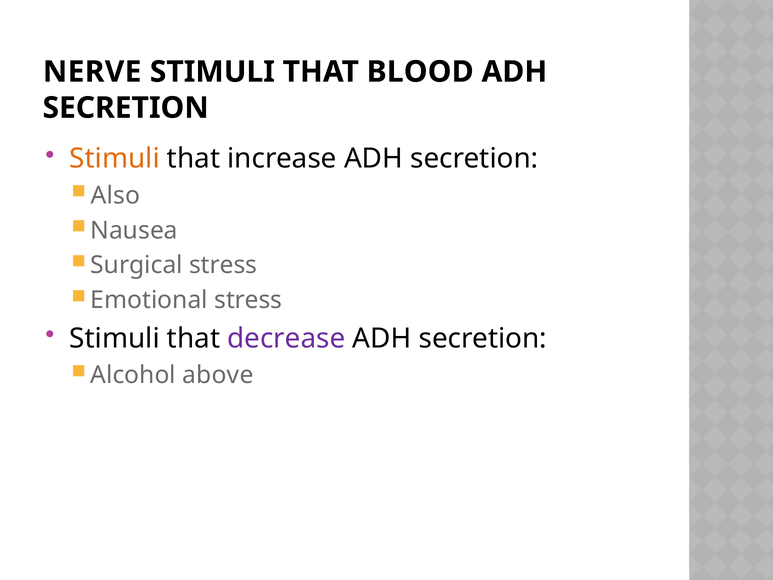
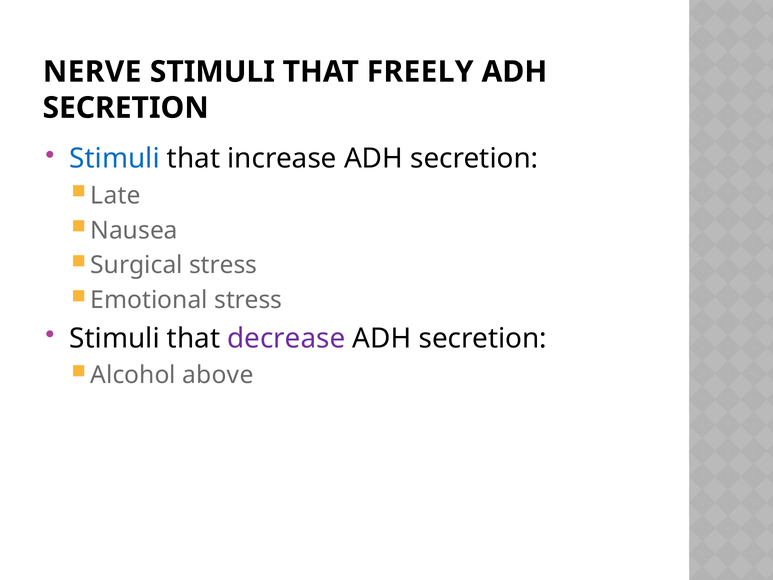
BLOOD: BLOOD -> FREELY (420, 72)
Stimuli colour: orange -> blue (115, 159)
Also: Also -> Late (115, 195)
